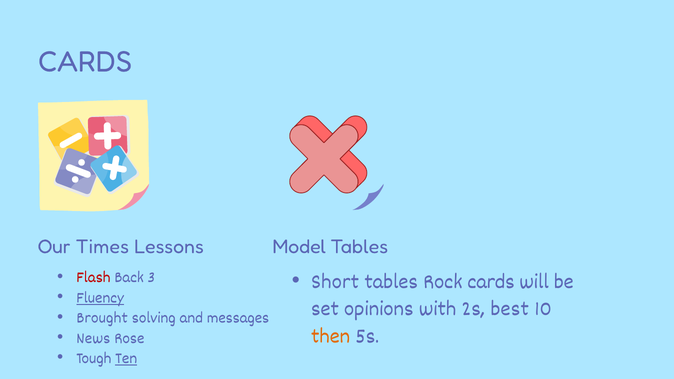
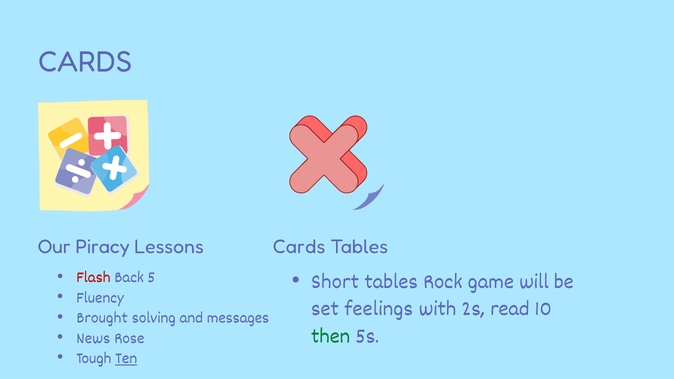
Times: Times -> Piracy (102, 247)
Lessons Model: Model -> Cards (299, 247)
3: 3 -> 5 (151, 277)
Rock cards: cards -> game (491, 281)
Fluency underline: present -> none (100, 297)
opinions: opinions -> feelings (379, 308)
best: best -> read (510, 308)
then colour: orange -> green (331, 335)
